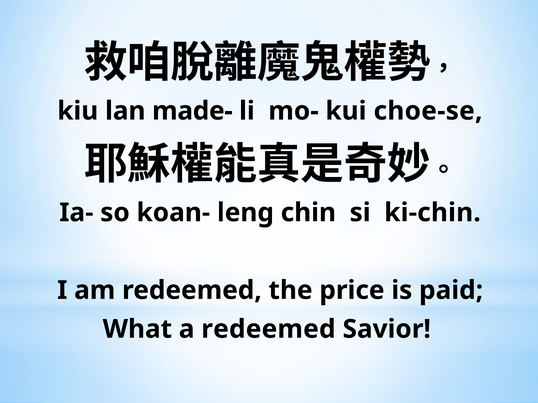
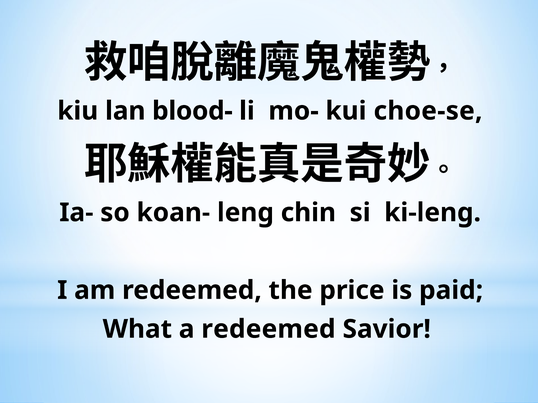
made-: made- -> blood- (192, 111)
ki-chin: ki-chin -> ki-leng (433, 213)
